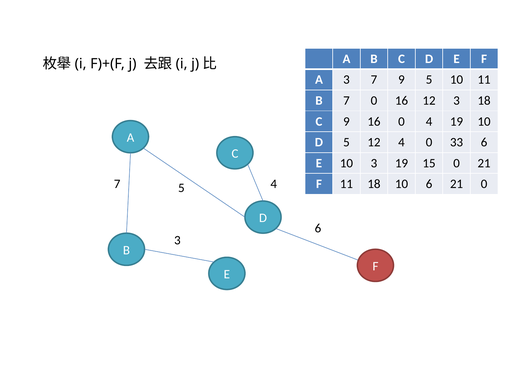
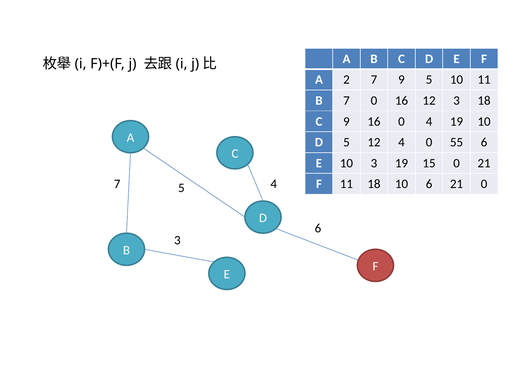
A 3: 3 -> 2 (346, 80)
33: 33 -> 55 (457, 142)
